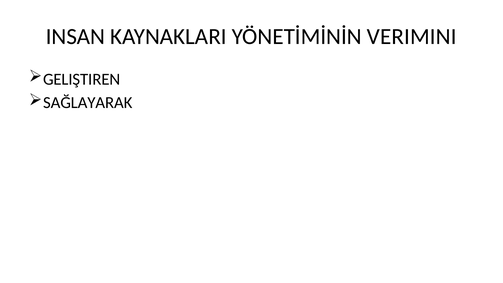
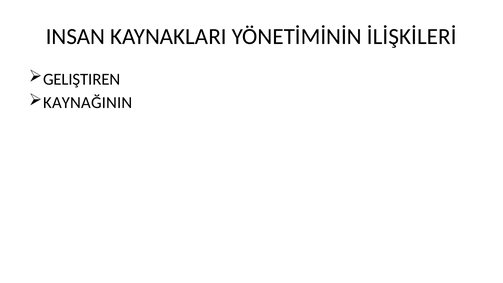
VERIMINI: VERIMINI -> İLİŞKİLERİ (412, 37)
SAĞLAYARAK: SAĞLAYARAK -> KAYNAĞININ (88, 103)
